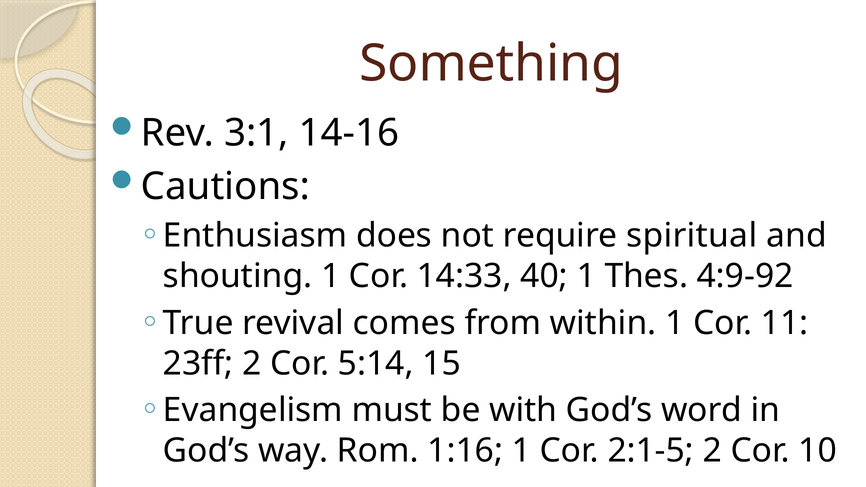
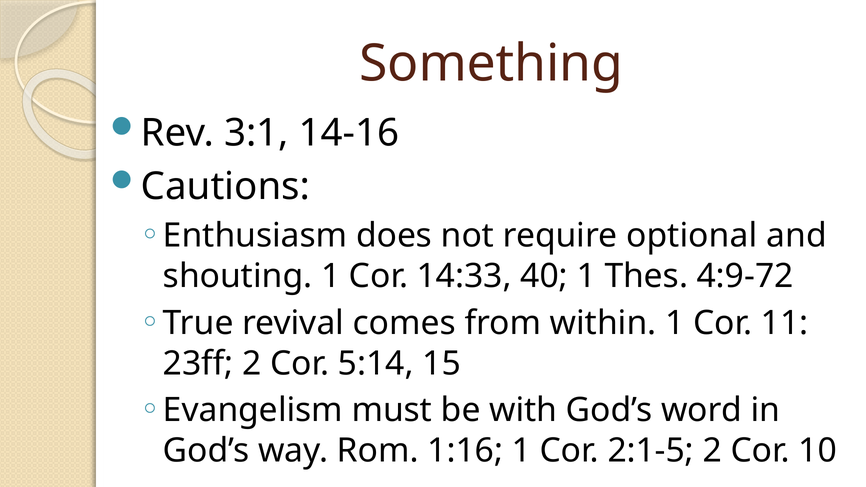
spiritual: spiritual -> optional (692, 236)
4:9-92: 4:9-92 -> 4:9-72 (745, 276)
